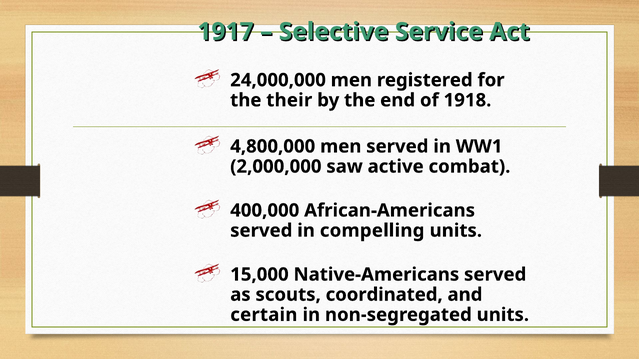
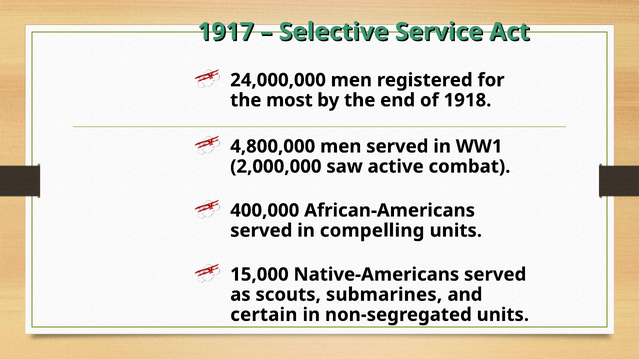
their: their -> most (289, 100)
coordinated: coordinated -> submarines (384, 295)
